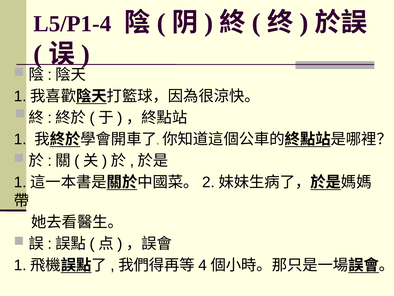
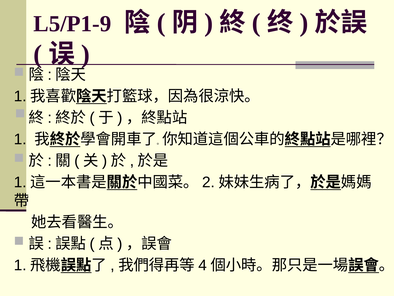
L5/P1-4: L5/P1-4 -> L5/P1-9 (72, 24)
